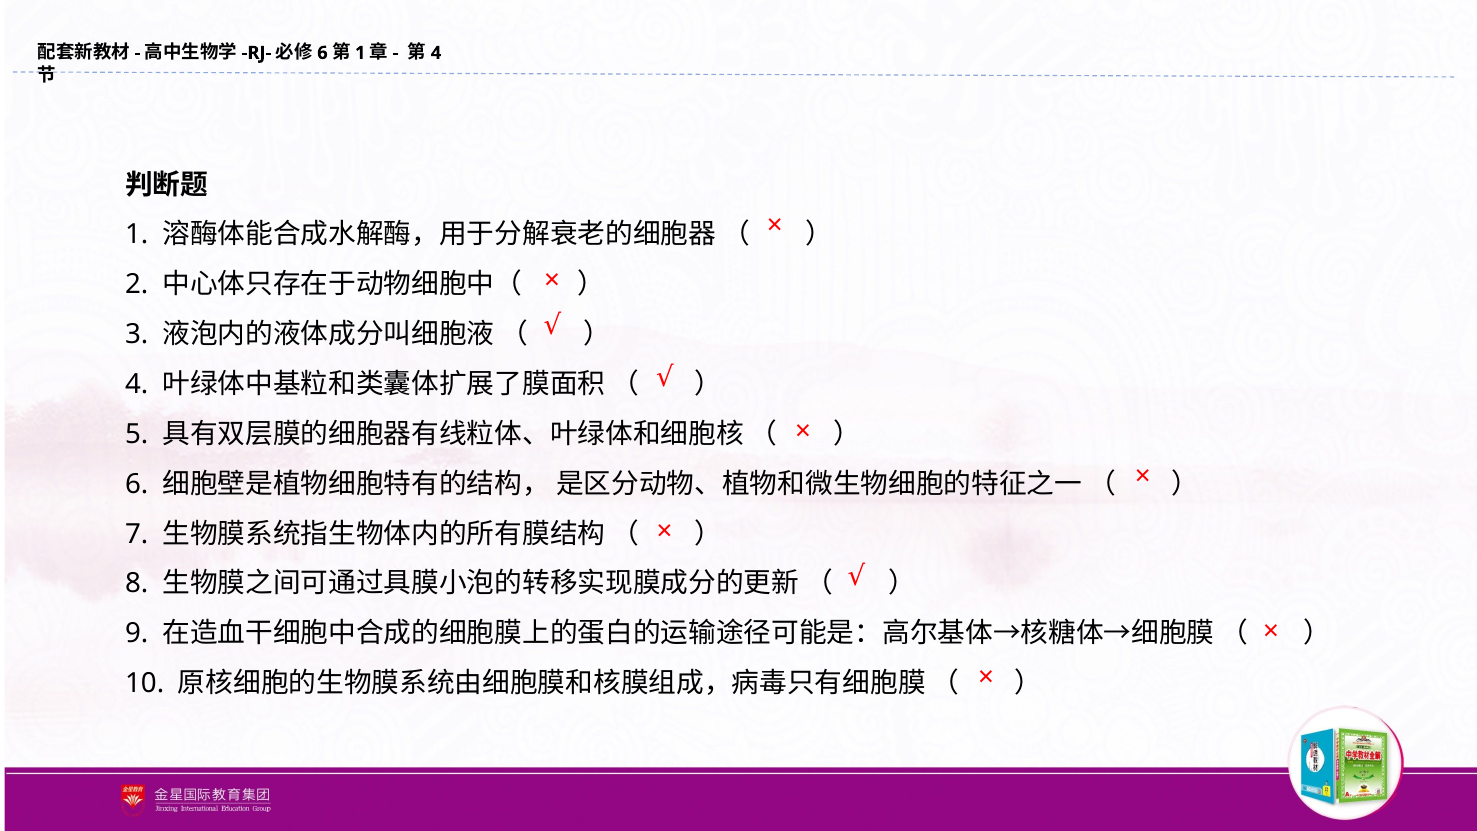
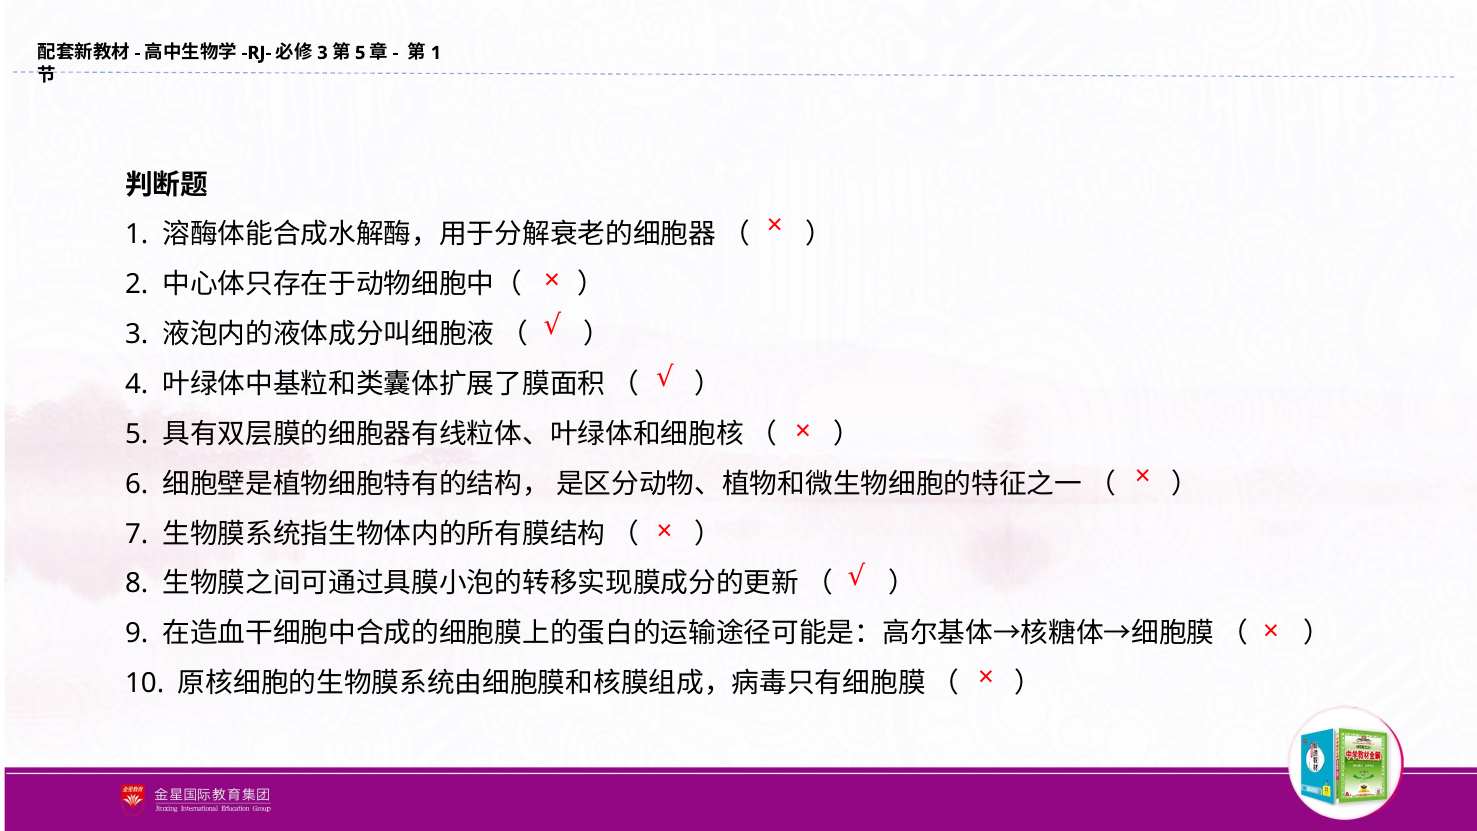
6: 6 -> 3 (322, 53)
1: 1 -> 5 (360, 53)
4: 4 -> 1 (436, 53)
